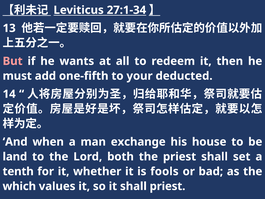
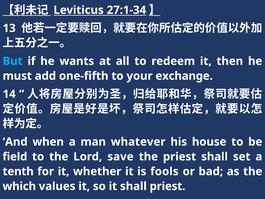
But colour: pink -> light blue (13, 61)
deducted: deducted -> exchange (184, 76)
exchange: exchange -> whatever (138, 142)
land: land -> field (15, 156)
both: both -> save (120, 156)
